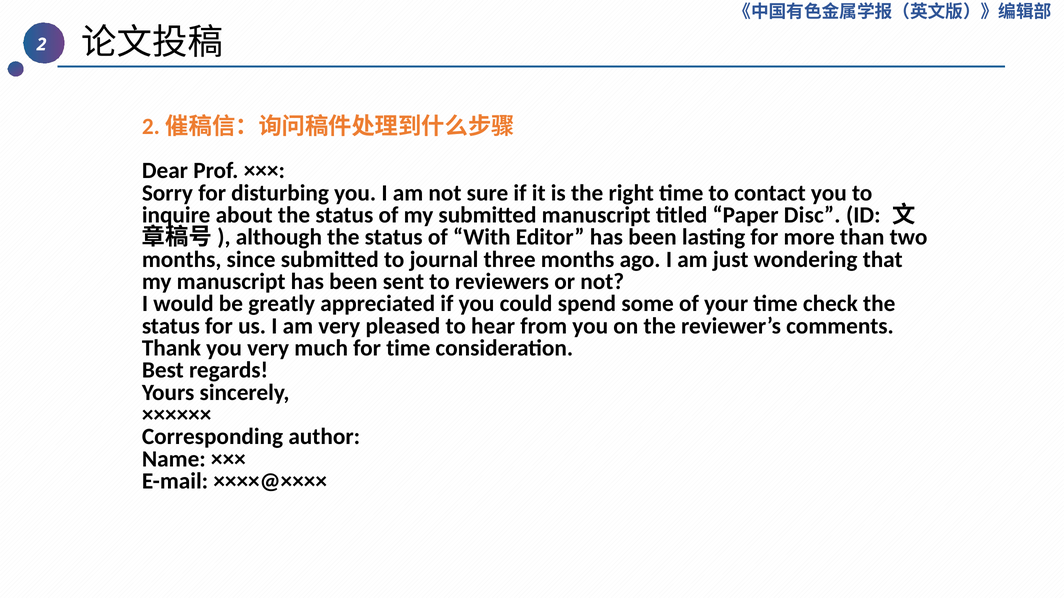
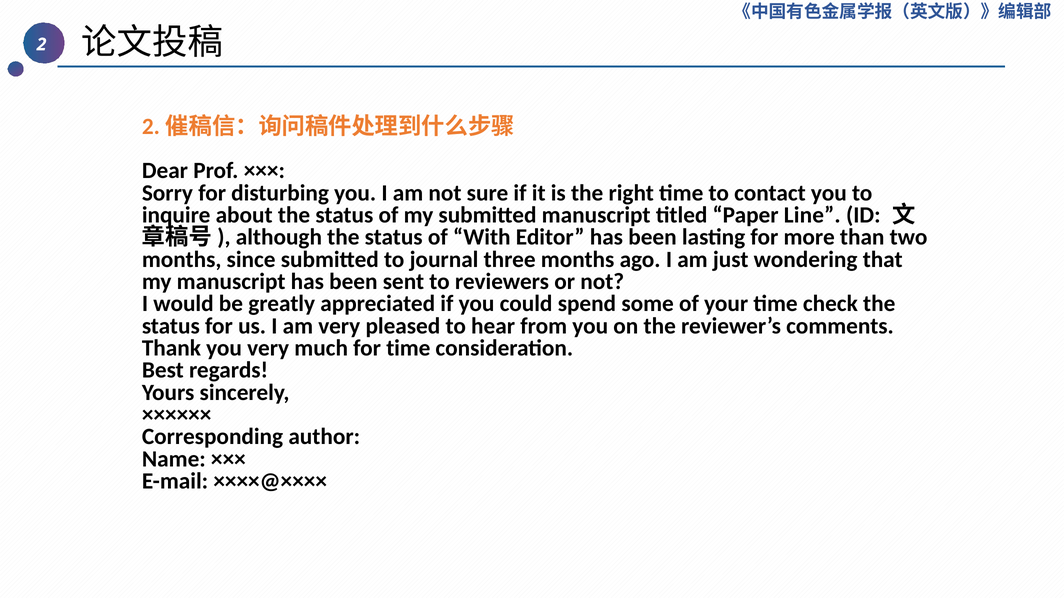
Disc: Disc -> Line (812, 215)
